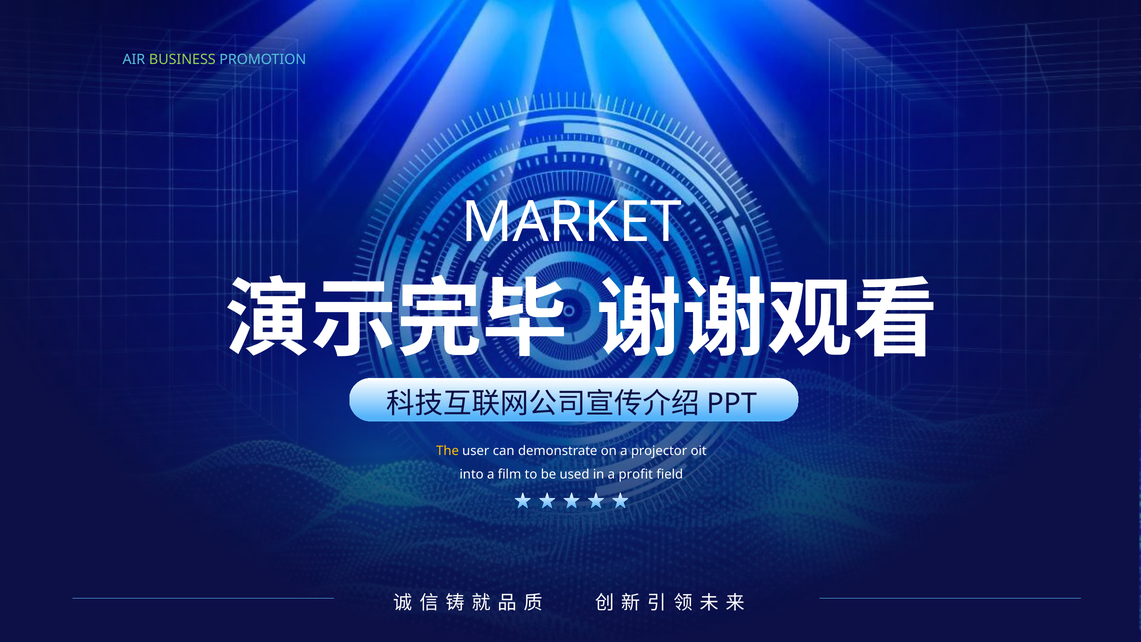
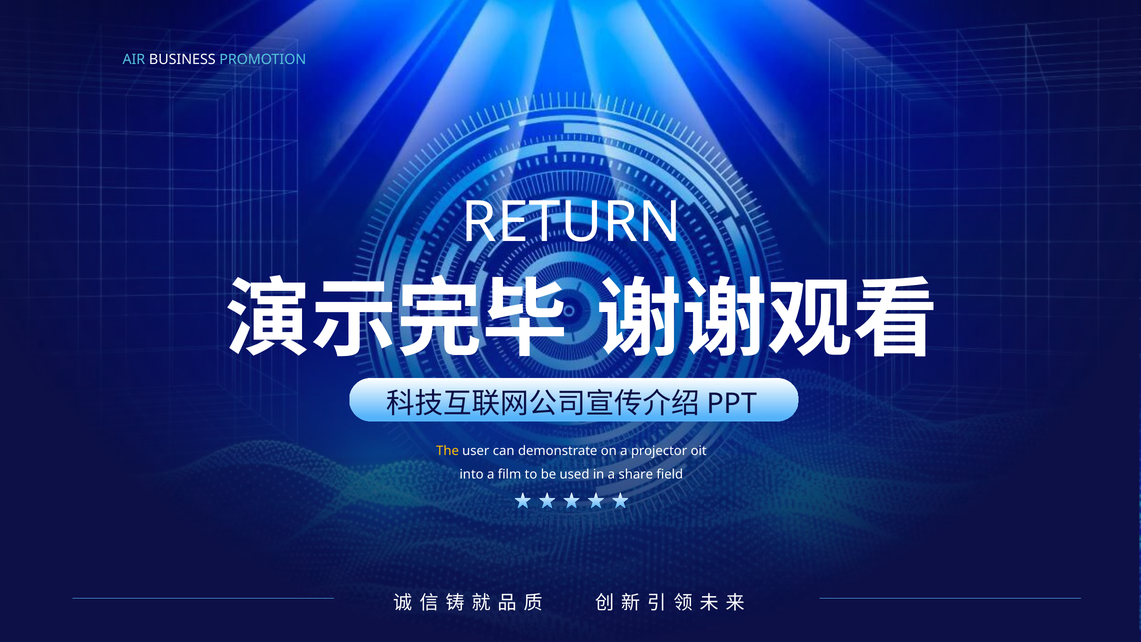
BUSINESS colour: light green -> white (182, 60)
MARKET: MARKET -> RETURN (571, 222)
profit: profit -> share (636, 474)
